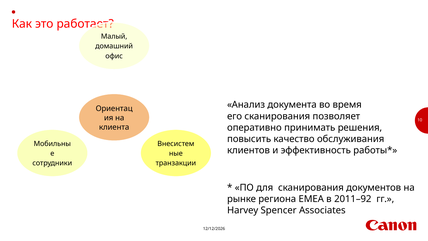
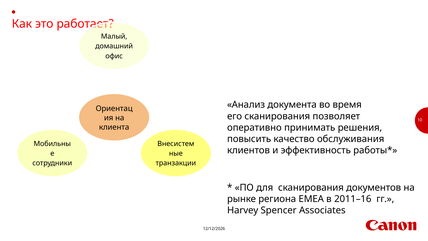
2011–92: 2011–92 -> 2011–16 (353, 199)
